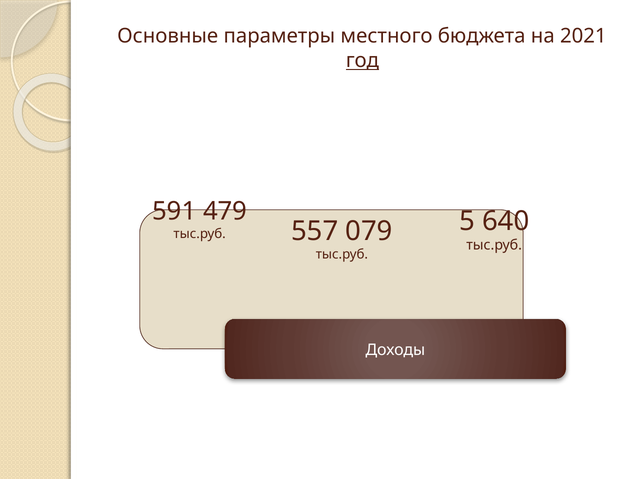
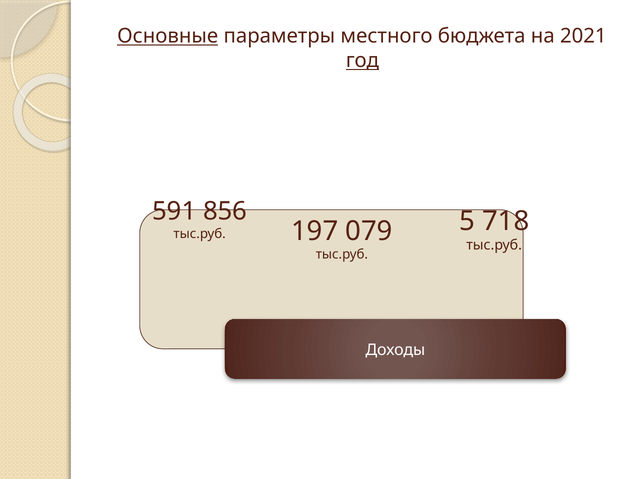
Основные underline: none -> present (168, 36)
479: 479 -> 856 (225, 211)
640: 640 -> 718 (506, 221)
557: 557 -> 197 (315, 231)
